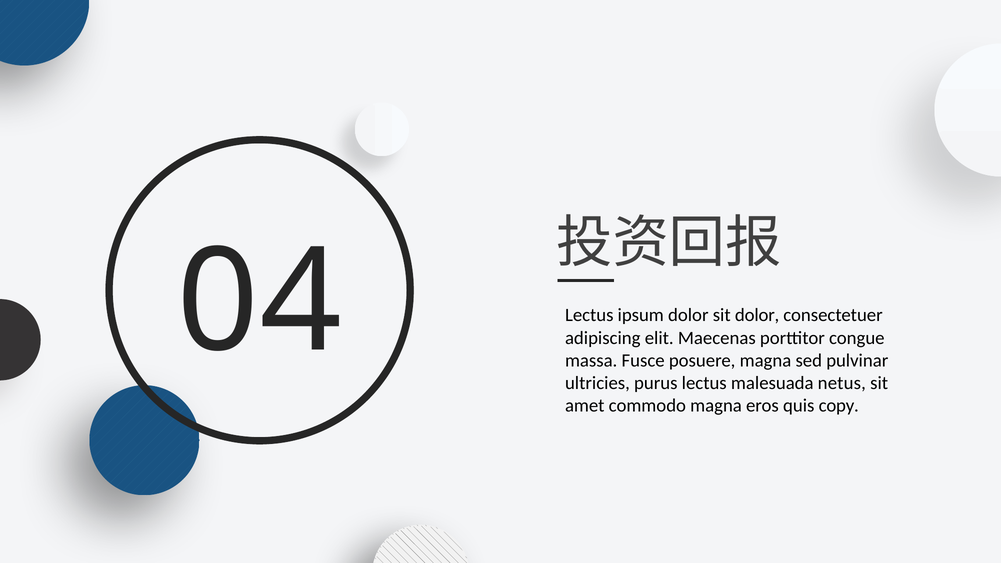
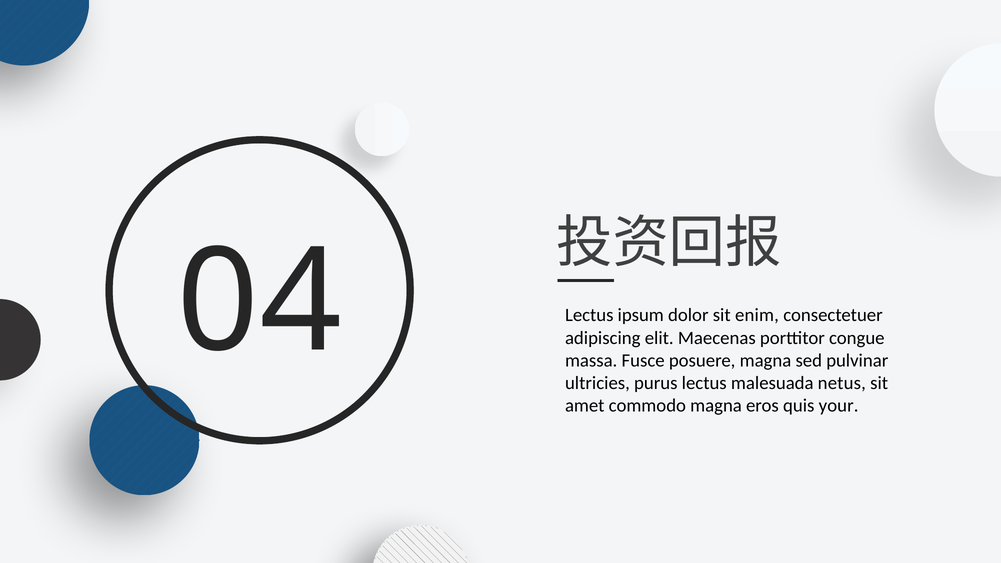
sit dolor: dolor -> enim (757, 315)
copy: copy -> your (839, 405)
